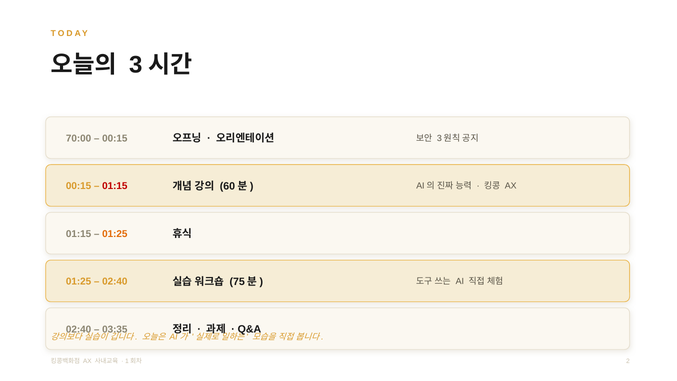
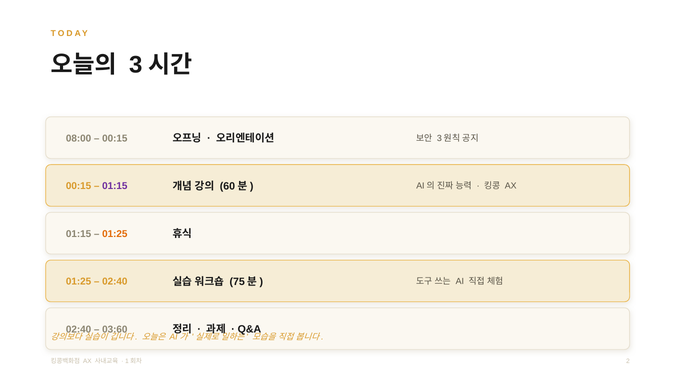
70:00: 70:00 -> 08:00 (79, 138)
01:15 colour: red -> purple (115, 186)
03:35: 03:35 -> 03:60 (115, 329)
